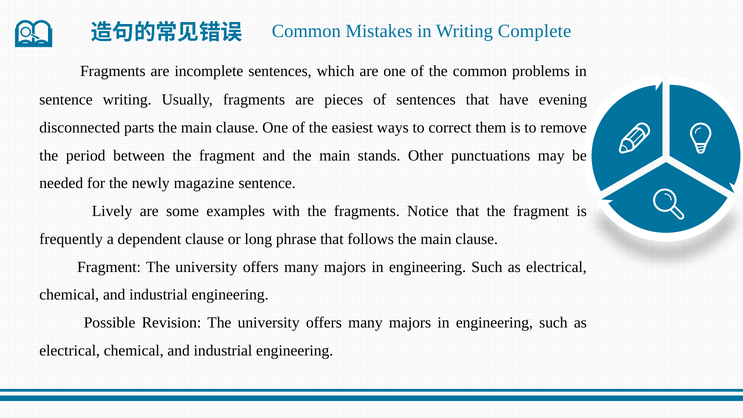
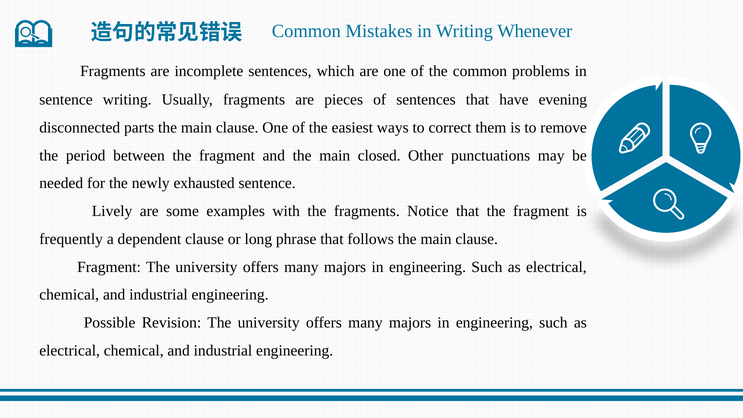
Complete: Complete -> Whenever (535, 31)
stands: stands -> closed (379, 155)
magazine: magazine -> exhausted (204, 183)
